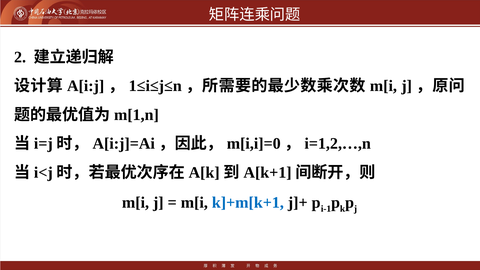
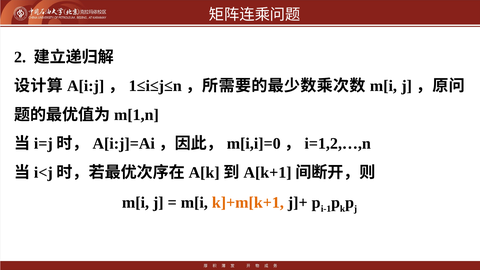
k]+m[k+1 colour: blue -> orange (248, 203)
